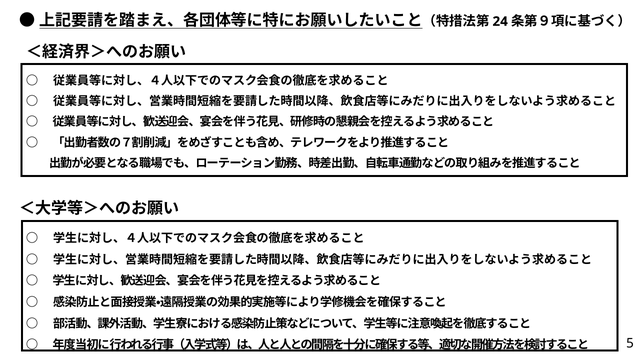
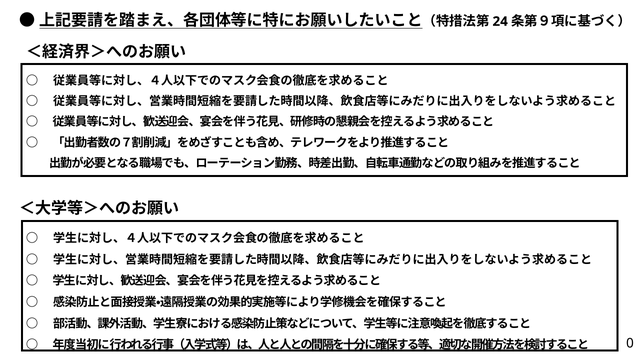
5: 5 -> 0 (630, 343)
